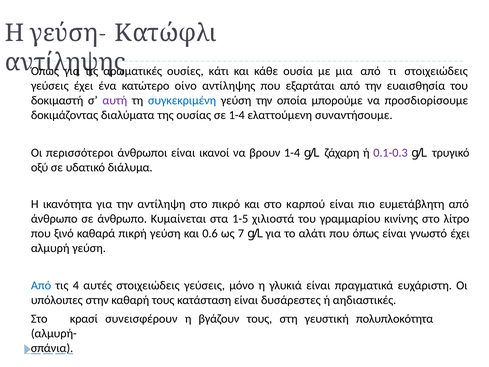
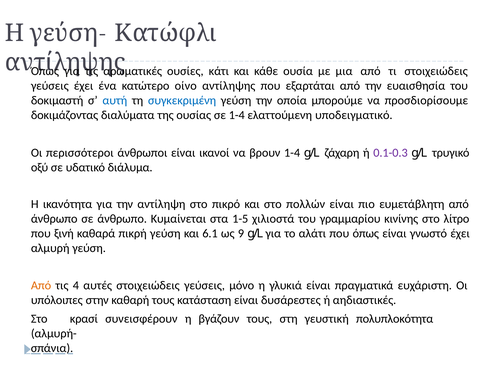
αυτή colour: purple -> blue (115, 100)
συναντήσουμε: συναντήσουμε -> υποδειγματικό (354, 115)
καρπού: καρπού -> πολλών (306, 204)
ξινό: ξινό -> ξινή (64, 233)
0.6: 0.6 -> 6.1 (210, 233)
7: 7 -> 9 (241, 233)
Από colour: blue -> orange (41, 285)
